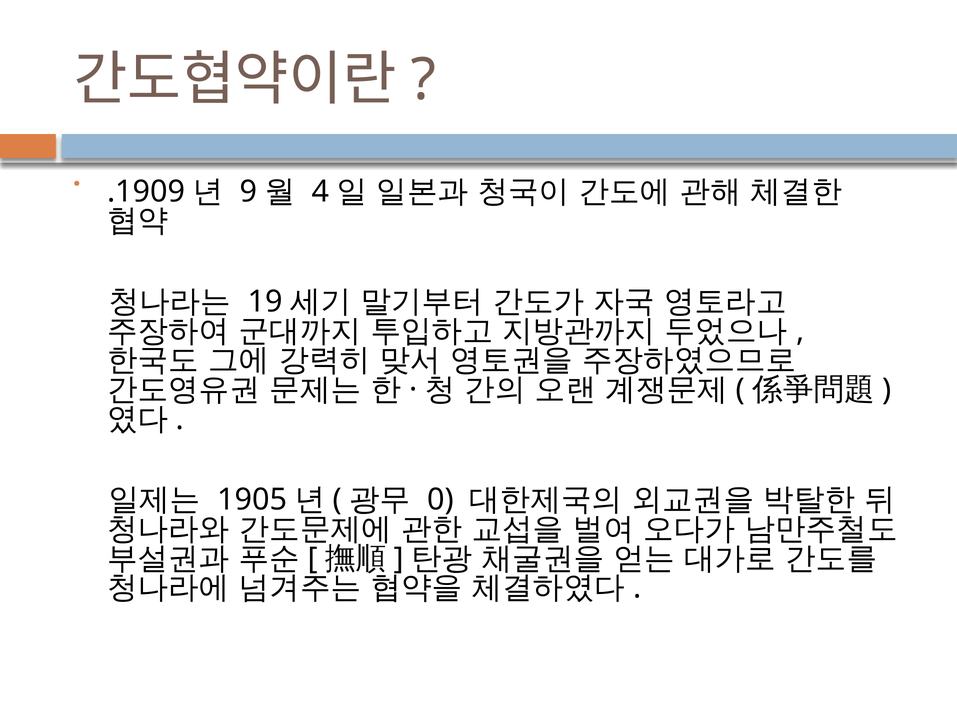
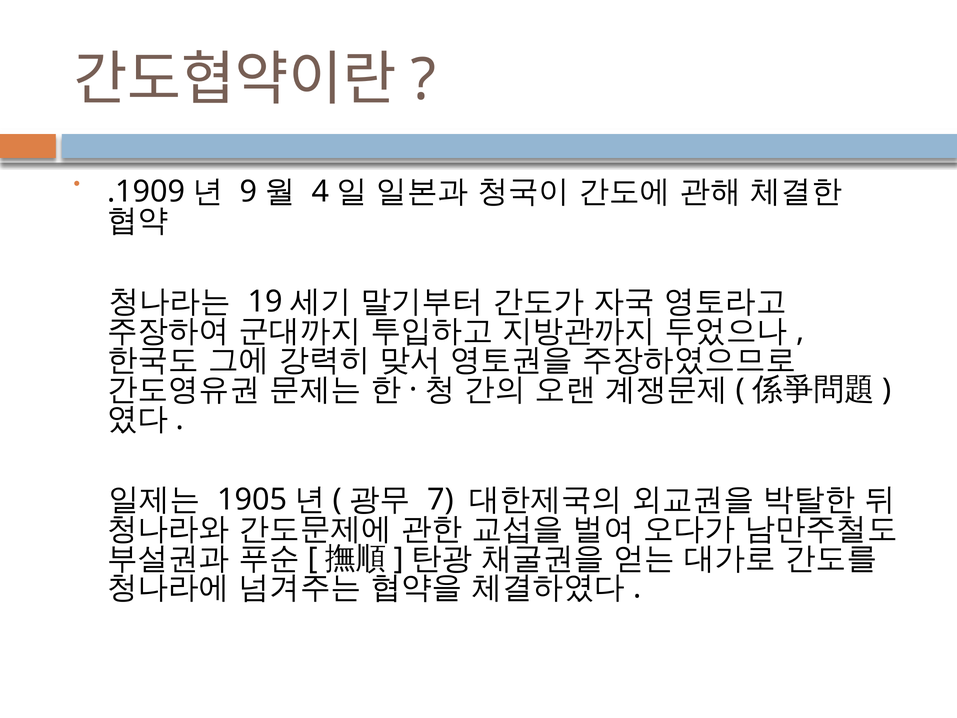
0: 0 -> 7 (440, 500)
